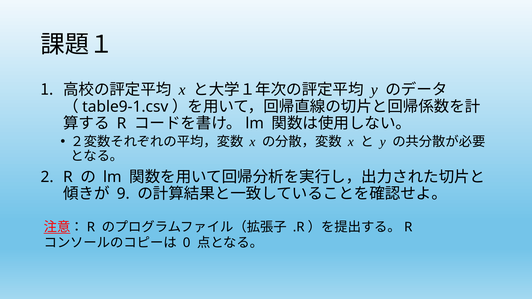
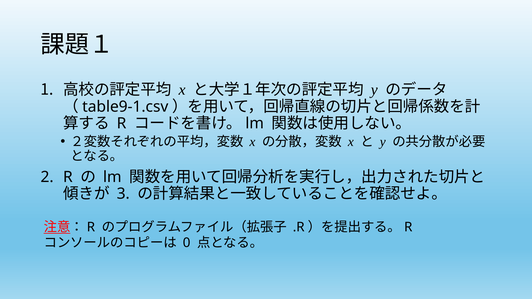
9: 9 -> 3 (123, 194)
